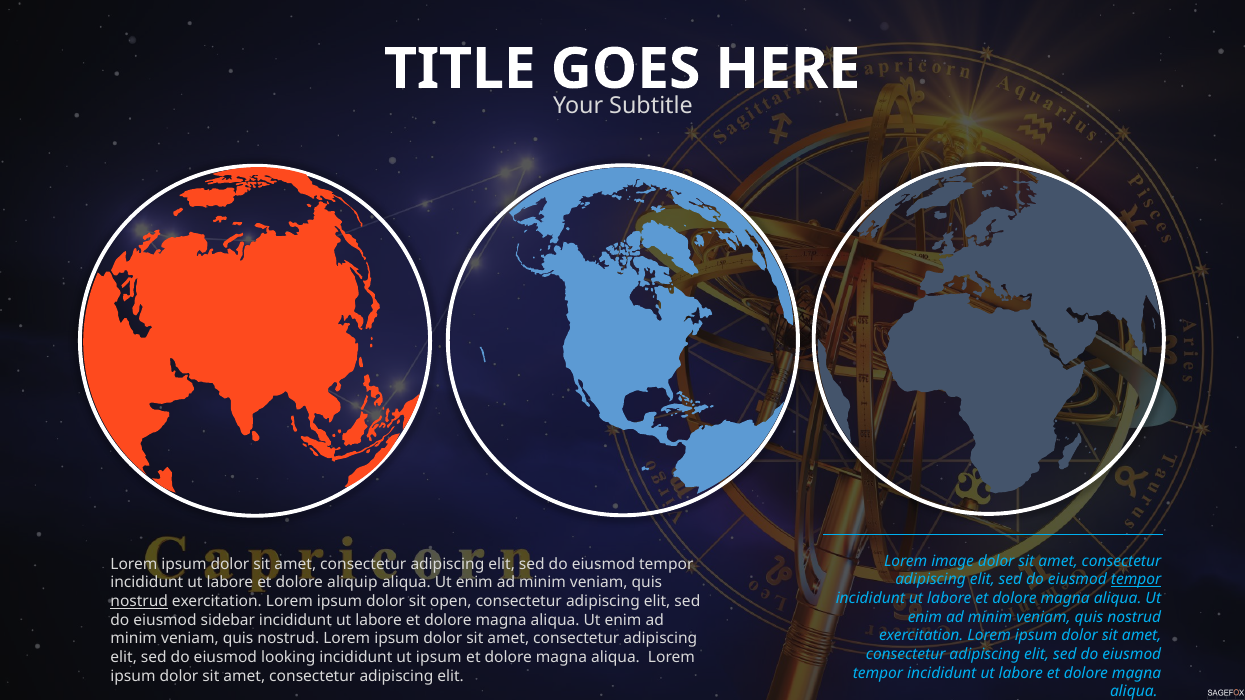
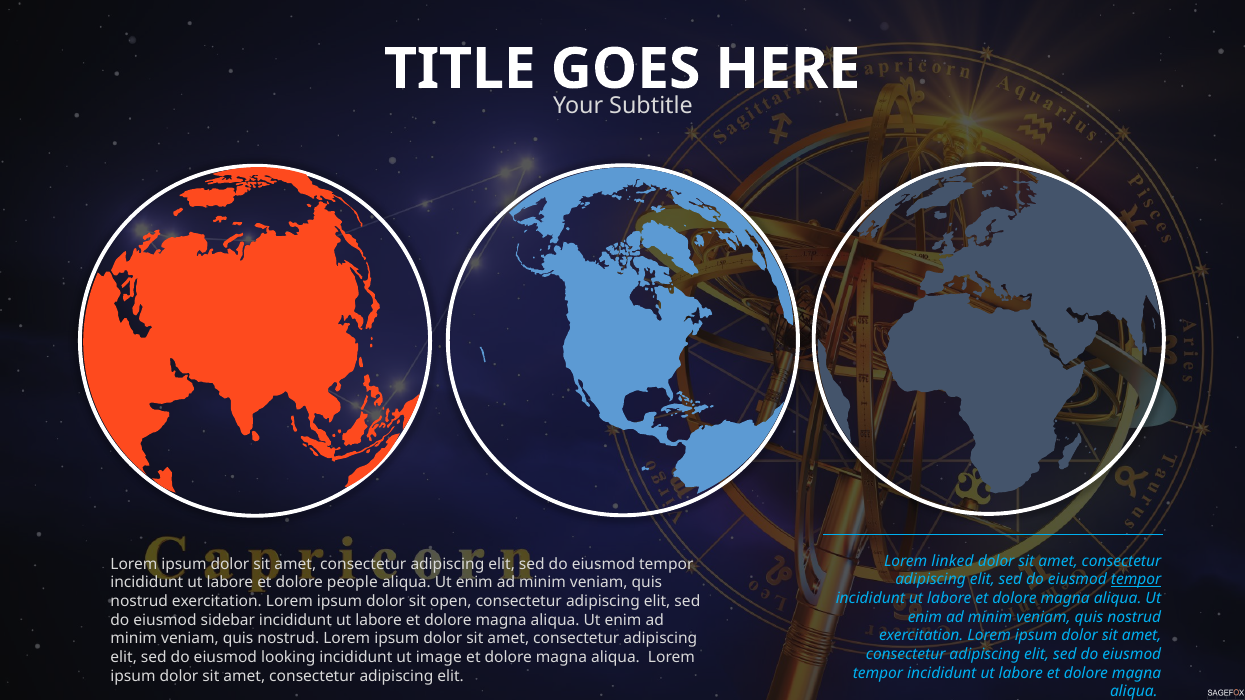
image: image -> linked (953, 561)
aliquip: aliquip -> people (352, 583)
nostrud underline: present -> none (139, 602)
ut ipsum: ipsum -> image (439, 658)
